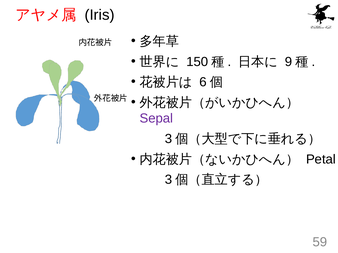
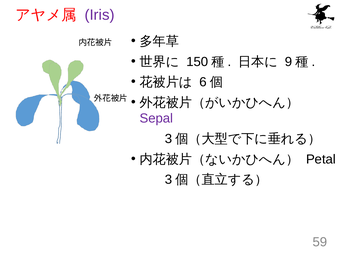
Iris colour: black -> purple (100, 15)
